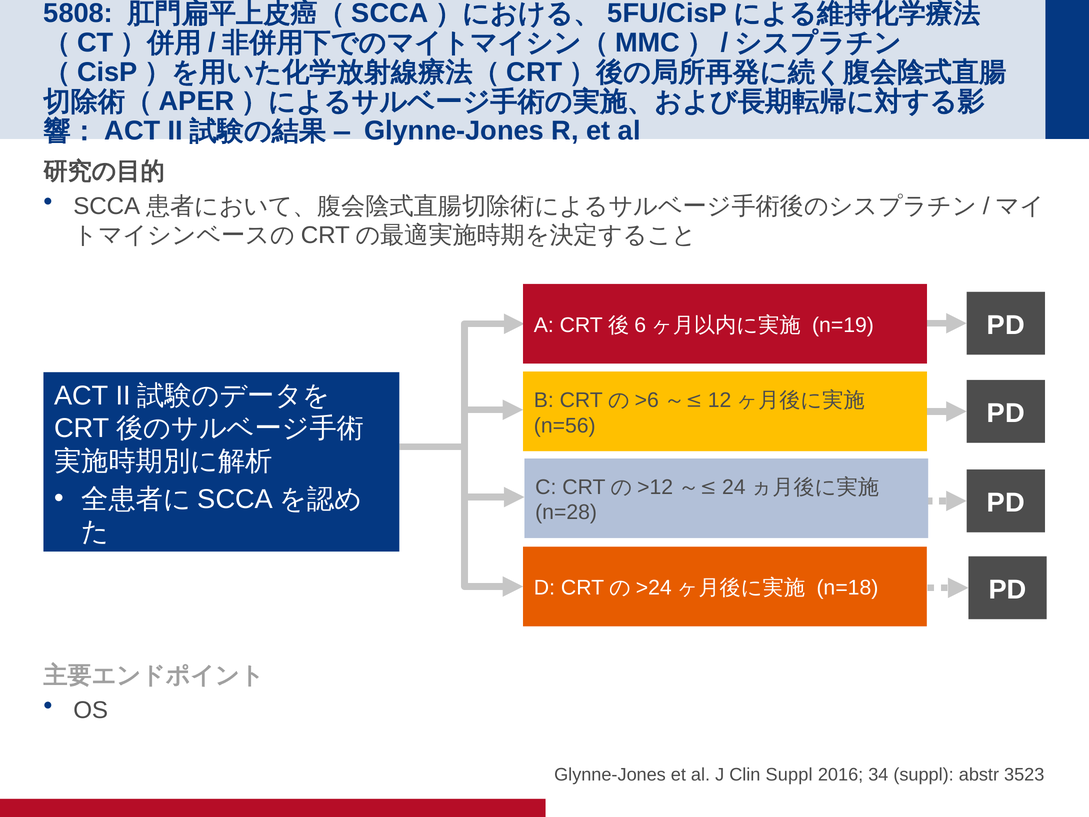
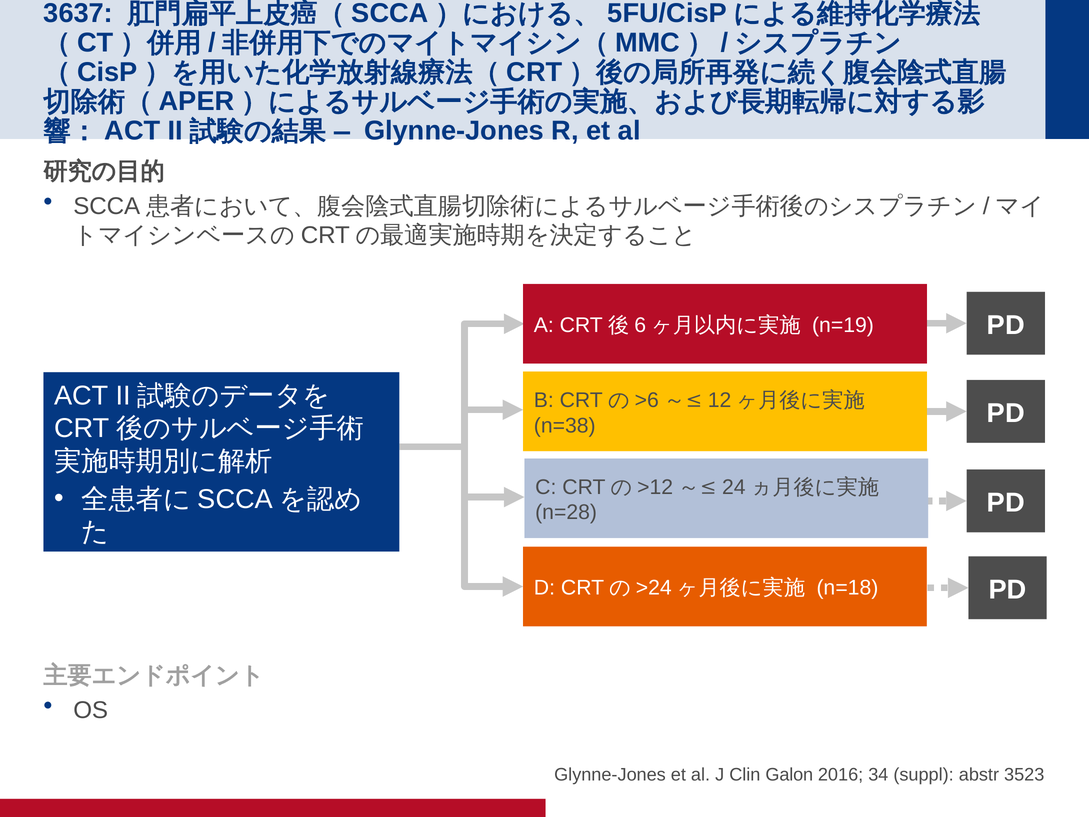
5808: 5808 -> 3637 (78, 13)
n=56: n=56 -> n=38 (565, 425)
Clin Suppl: Suppl -> Galon (789, 774)
